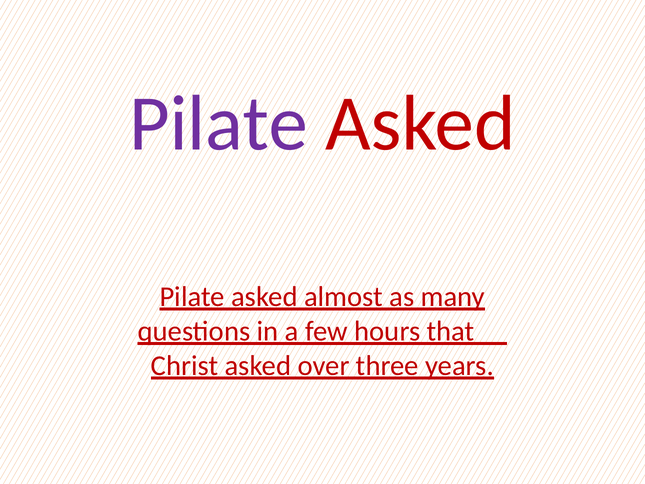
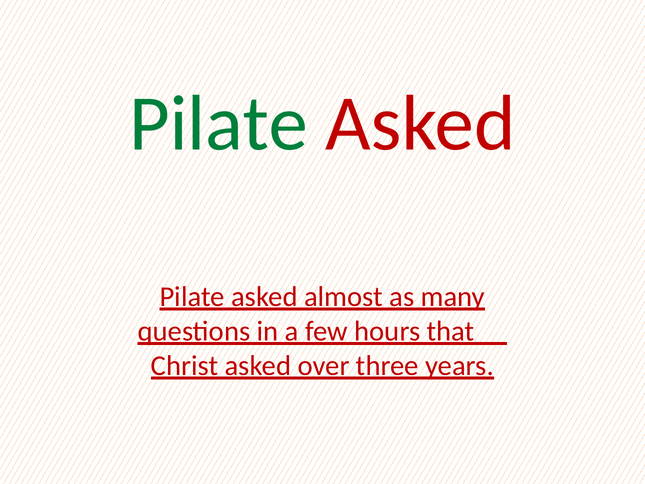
Pilate colour: purple -> green (219, 124)
